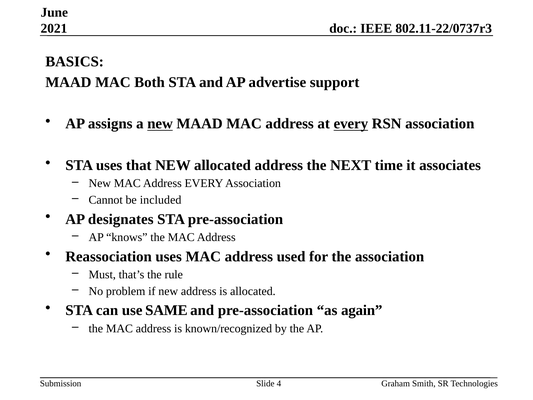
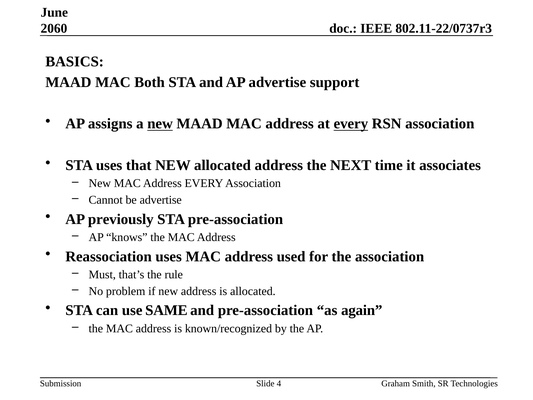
2021: 2021 -> 2060 (54, 28)
be included: included -> advertise (161, 200)
designates: designates -> previously (121, 219)
